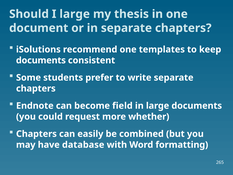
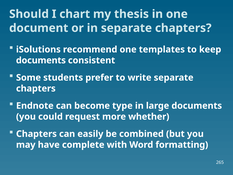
I large: large -> chart (75, 14)
field: field -> type (122, 106)
database: database -> complete (83, 145)
